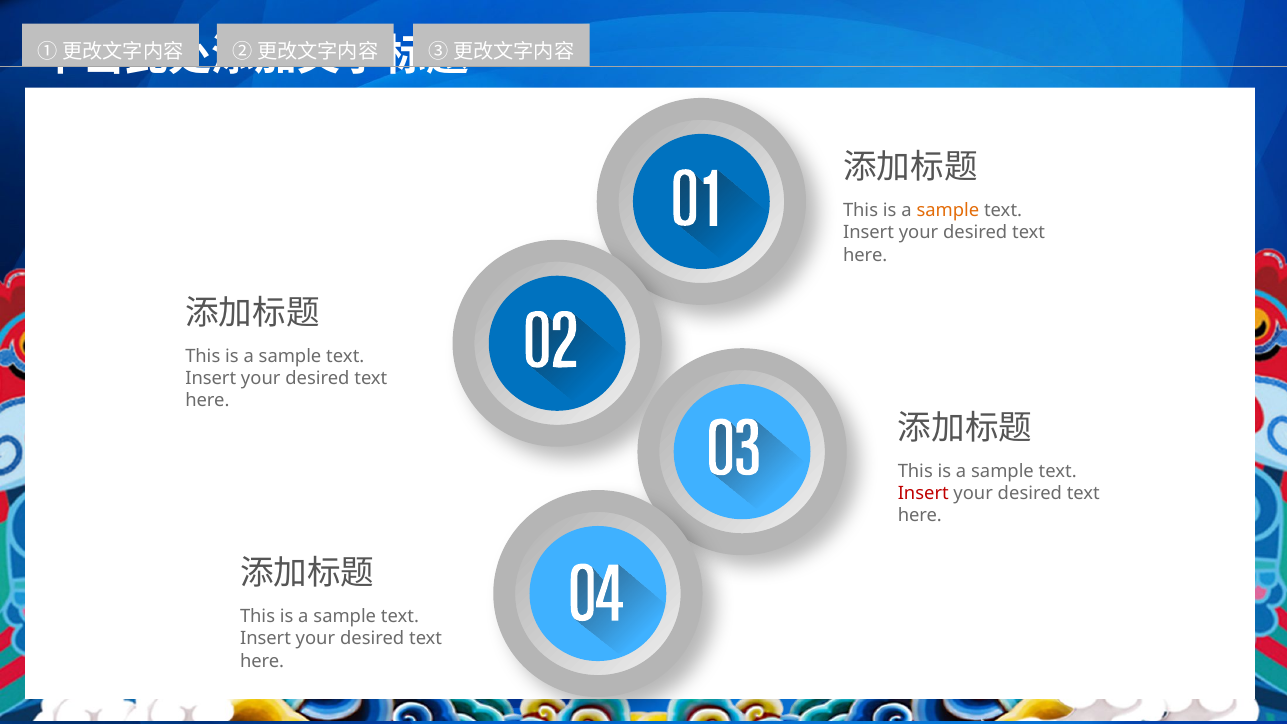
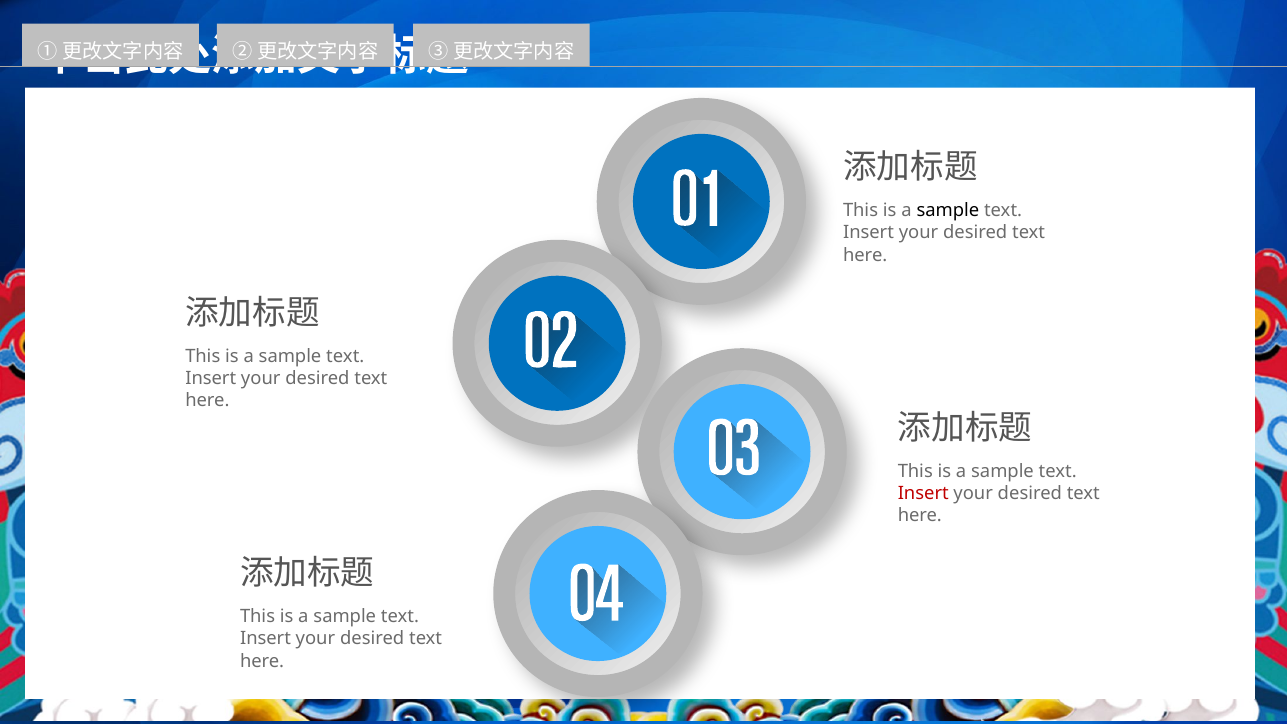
sample colour: orange -> black (948, 211)
